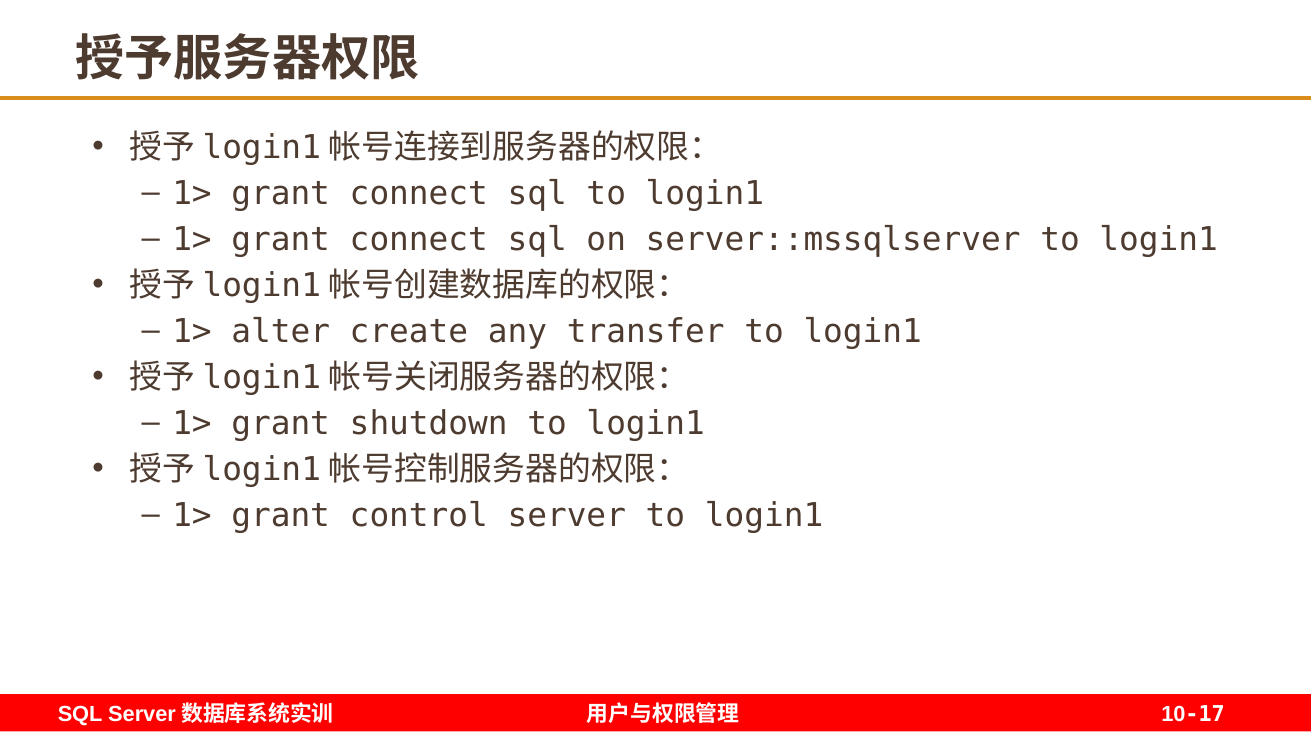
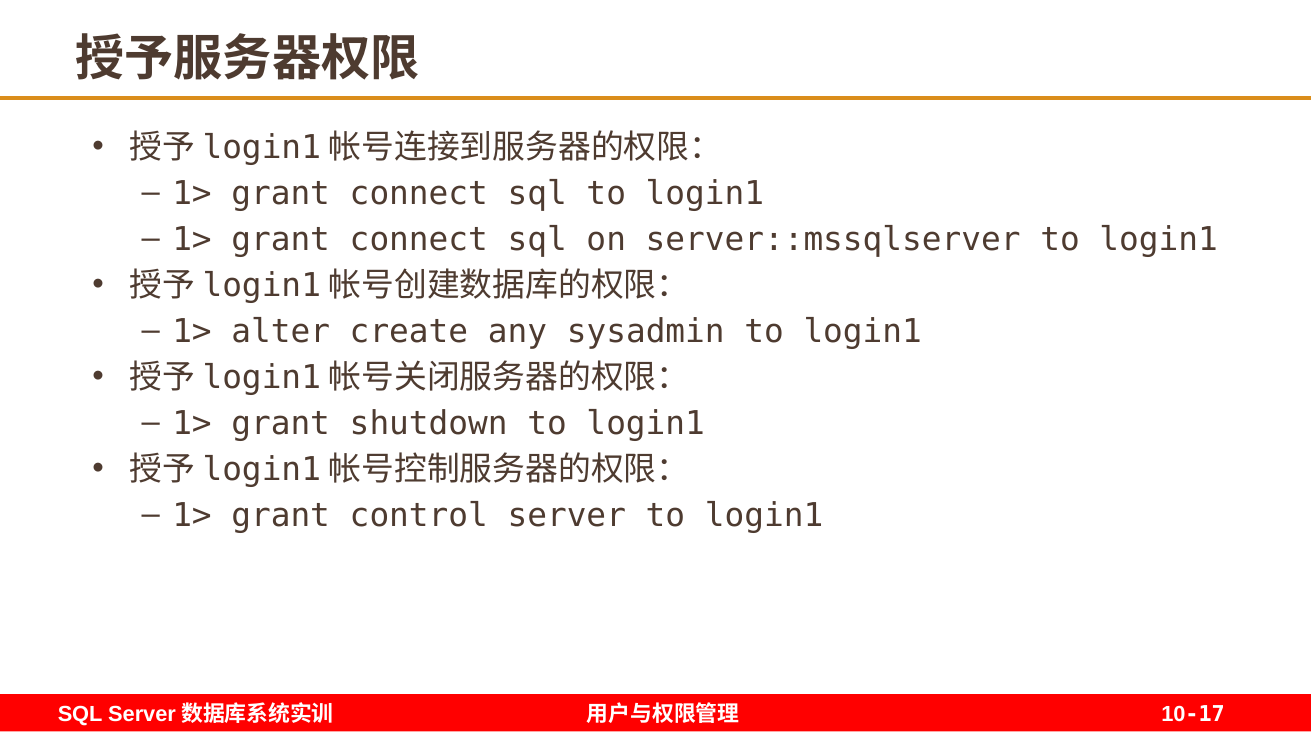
transfer: transfer -> sysadmin (646, 331)
